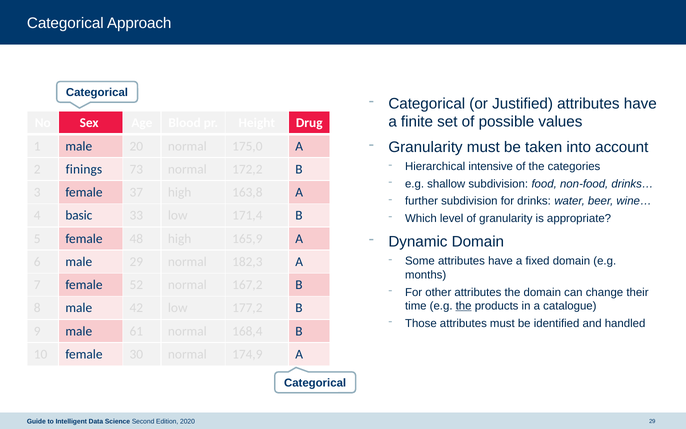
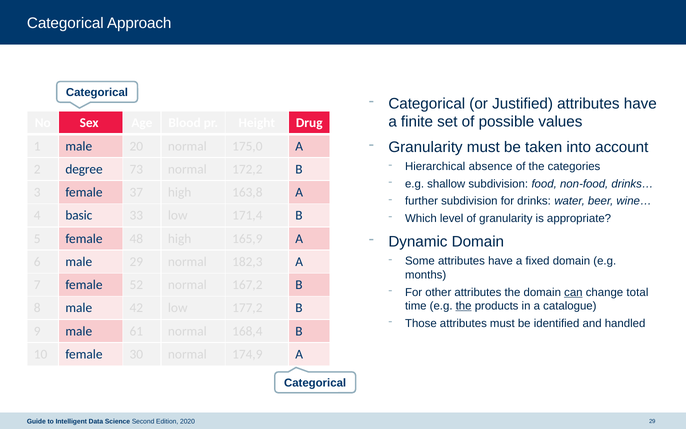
intensive: intensive -> absence (491, 166)
finings: finings -> degree (84, 169)
can underline: none -> present (573, 292)
their: their -> total (637, 292)
